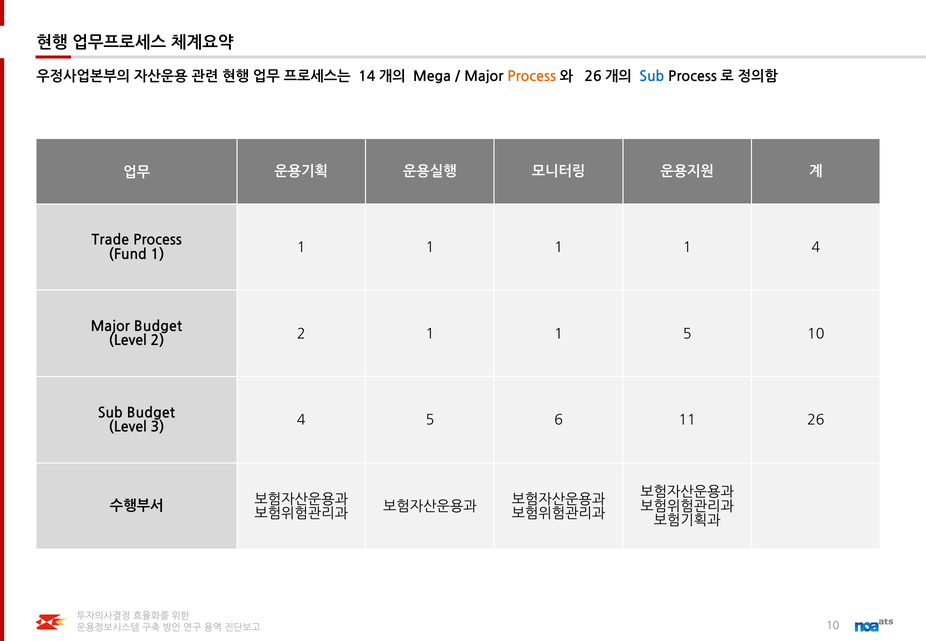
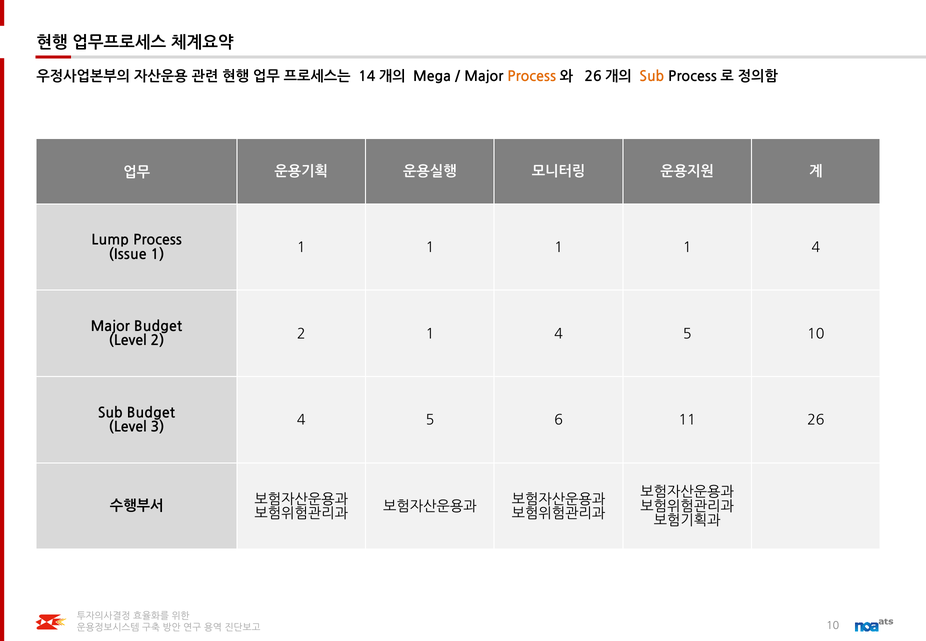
Sub colour: blue -> orange (652, 77)
Trade: Trade -> Lump (110, 240)
Fund: Fund -> Issue (128, 254)
2 1 1: 1 -> 4 (559, 334)
